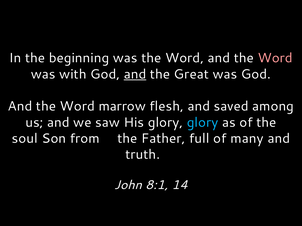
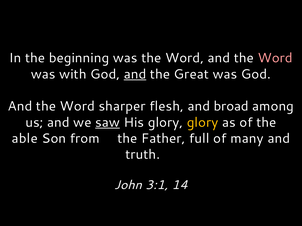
marrow: marrow -> sharper (122, 107)
saved: saved -> broad (231, 107)
saw underline: none -> present (108, 123)
glory colour: light blue -> yellow (203, 123)
soul: soul -> able (25, 139)
8:1: 8:1 -> 3:1 (157, 185)
